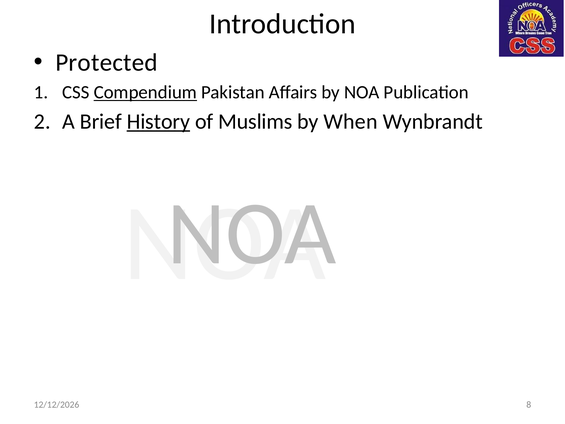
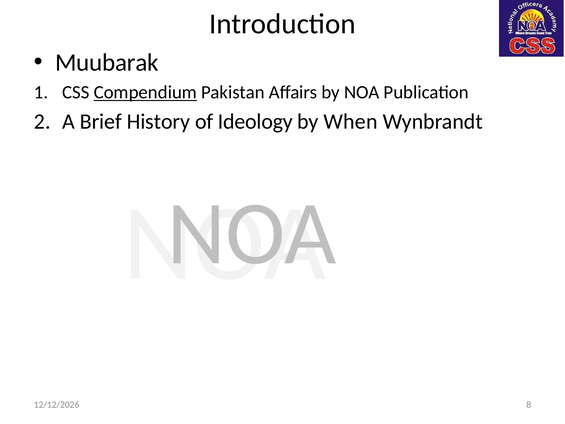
Protected: Protected -> Muubarak (107, 63)
History underline: present -> none (158, 121)
Muslims: Muslims -> Ideology (255, 121)
